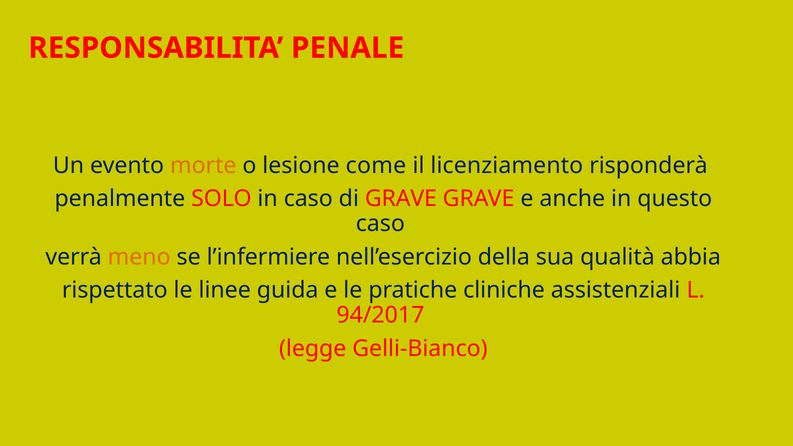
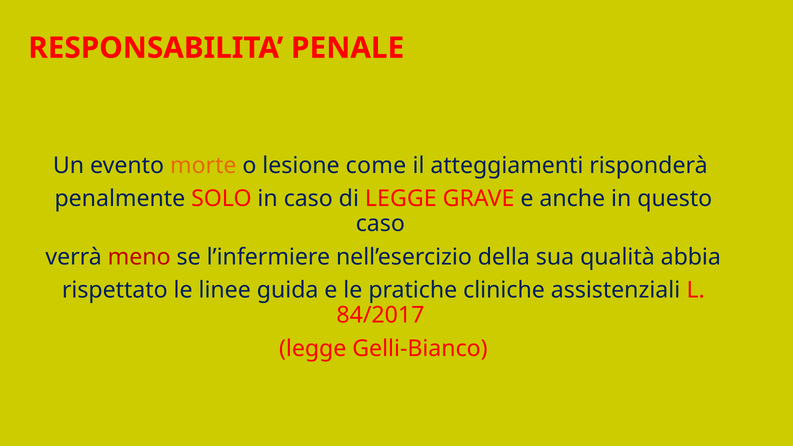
licenziamento: licenziamento -> atteggiamenti (507, 166)
di GRAVE: GRAVE -> LEGGE (401, 199)
meno colour: orange -> red (139, 257)
94/2017: 94/2017 -> 84/2017 (380, 315)
